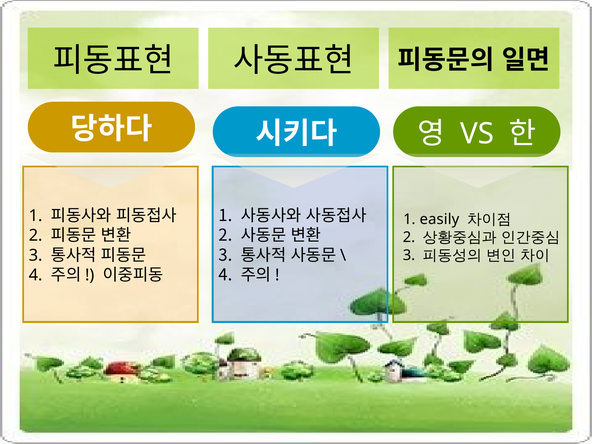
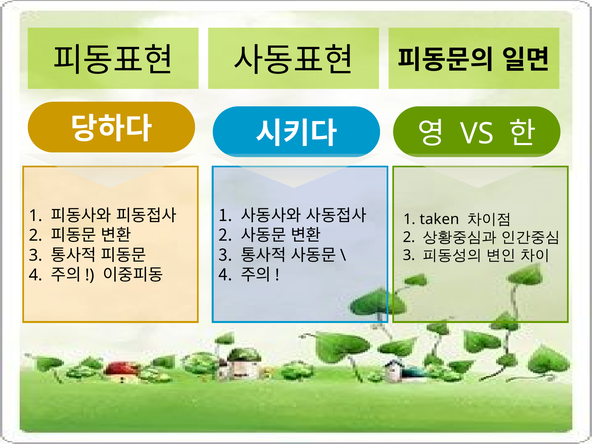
easily: easily -> taken (439, 219)
